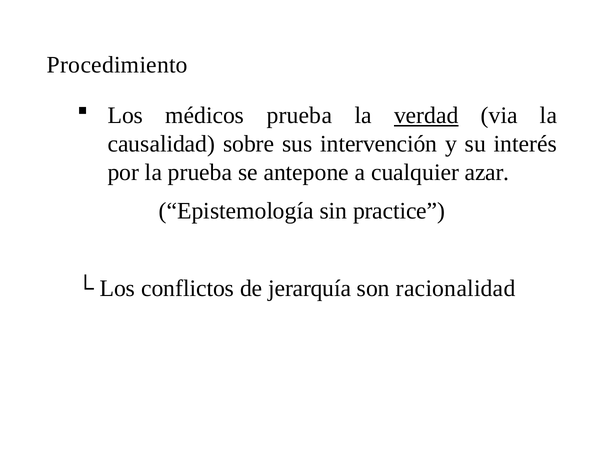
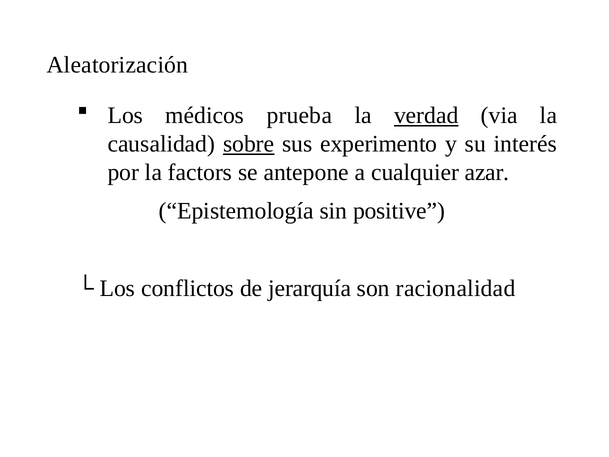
Procedimiento: Procedimiento -> Aleatorización (117, 65)
sobre underline: none -> present (249, 144)
intervención: intervención -> experimento (379, 144)
la prueba: prueba -> factors (200, 172)
practice: practice -> positive (399, 211)
